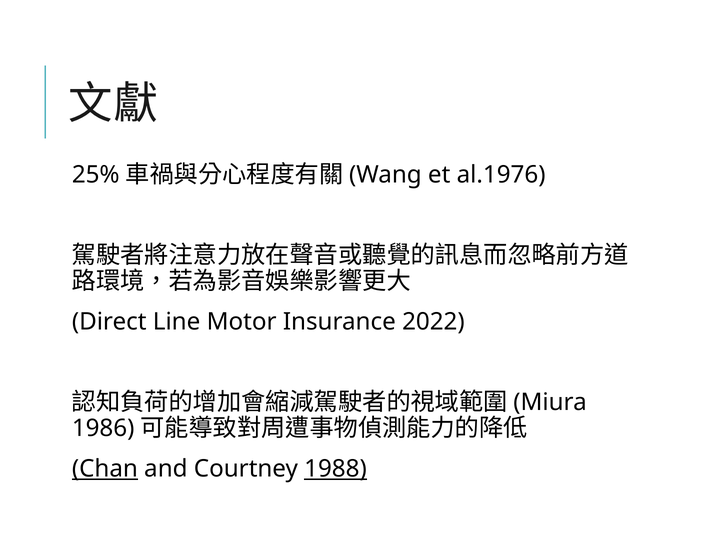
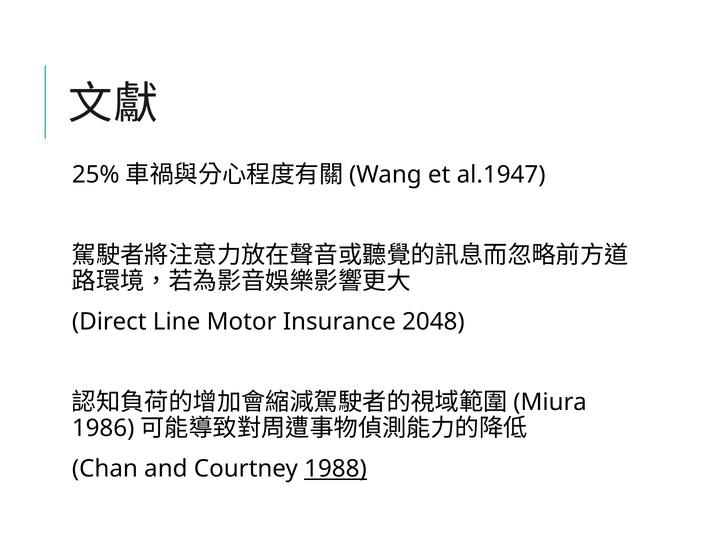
al.1976: al.1976 -> al.1947 (501, 174)
2022: 2022 -> 2048 (433, 321)
Chan underline: present -> none (105, 468)
